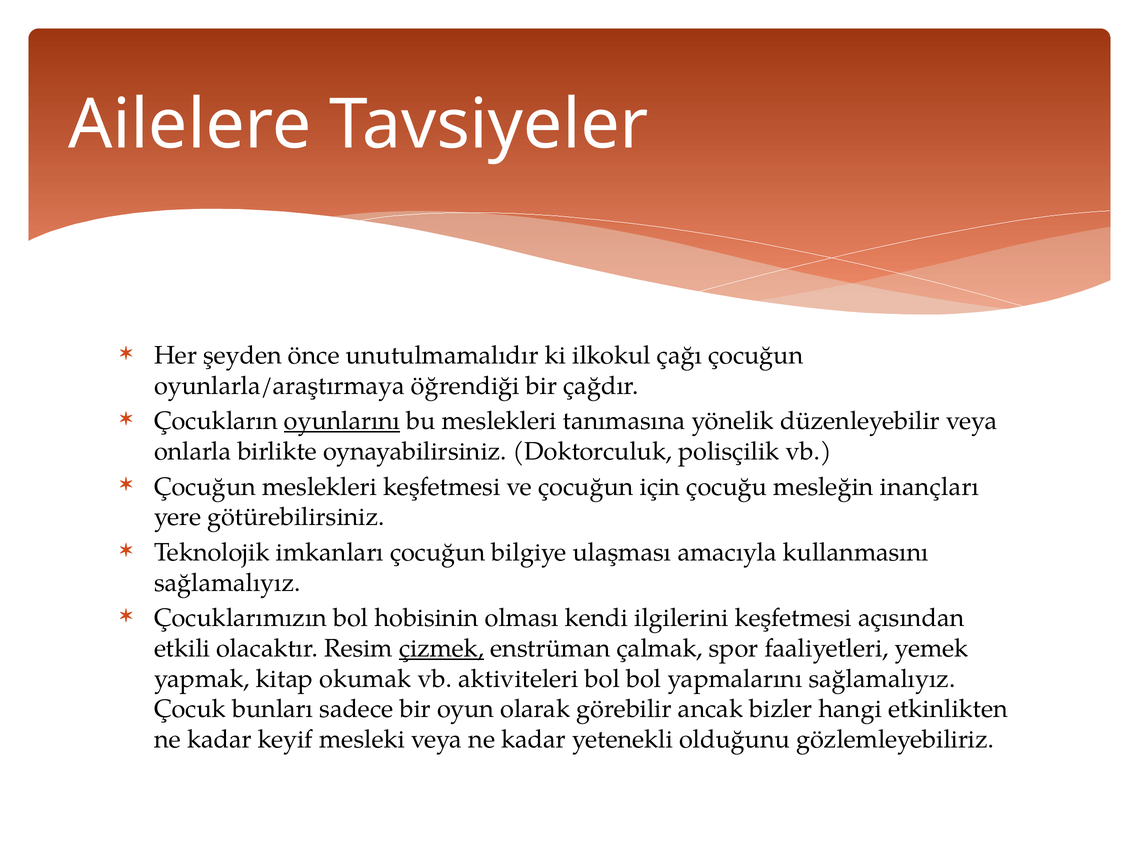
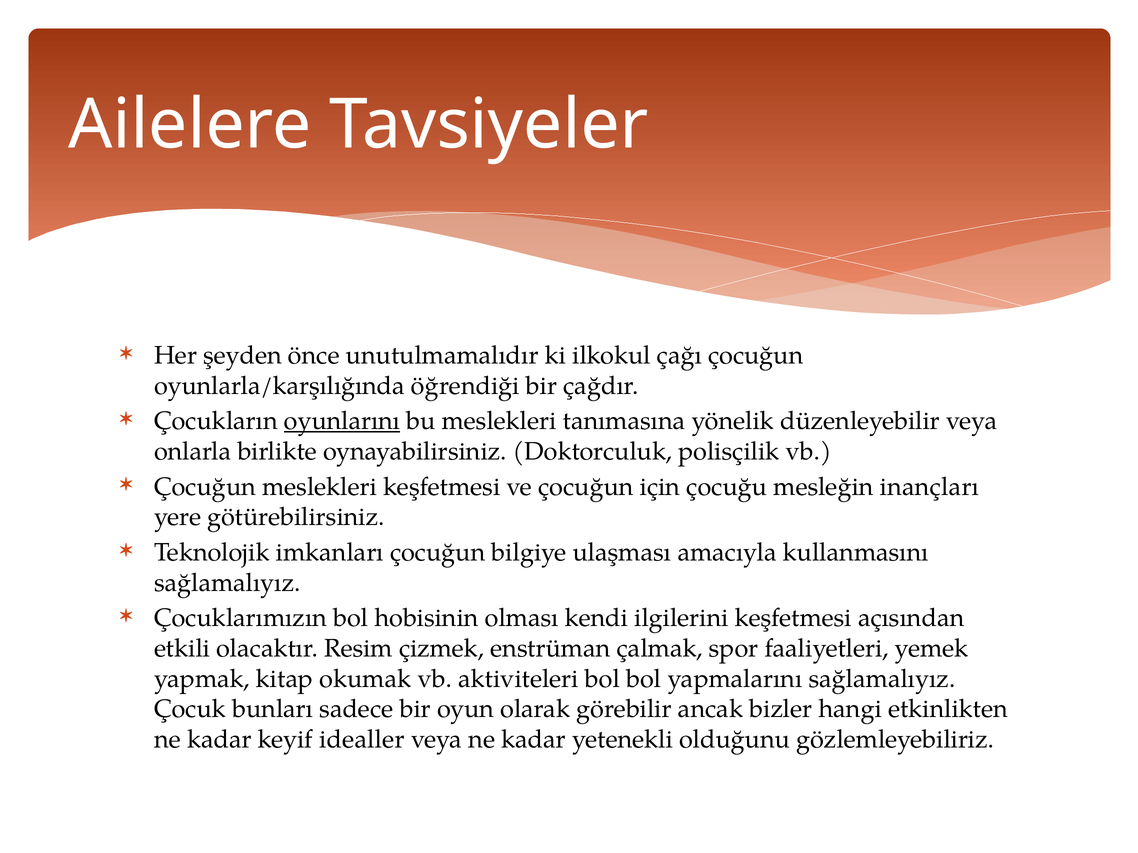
oyunlarla/araştırmaya: oyunlarla/araştırmaya -> oyunlarla/karşılığında (279, 386)
çizmek underline: present -> none (442, 649)
mesleki: mesleki -> idealler (362, 740)
